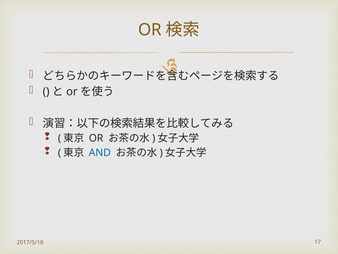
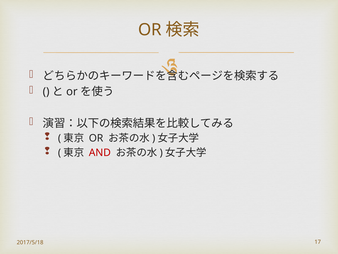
AND colour: blue -> red (100, 152)
